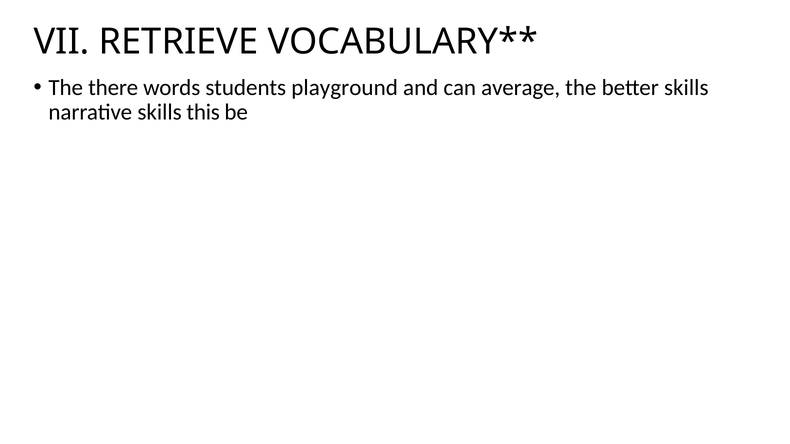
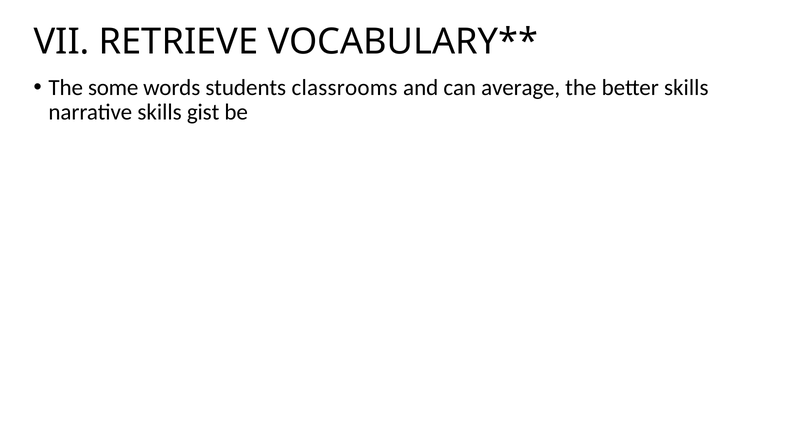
there: there -> some (113, 87)
playground: playground -> classrooms (345, 87)
this: this -> gist (203, 112)
